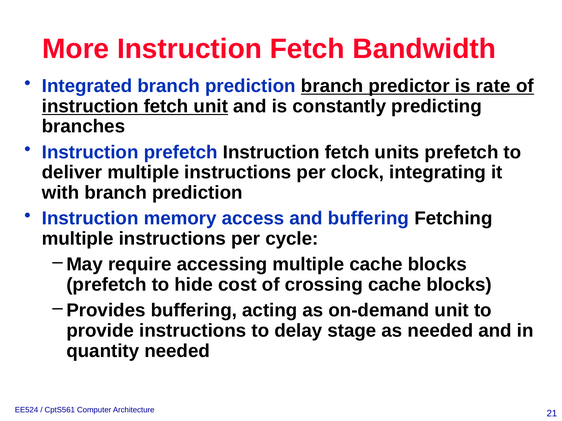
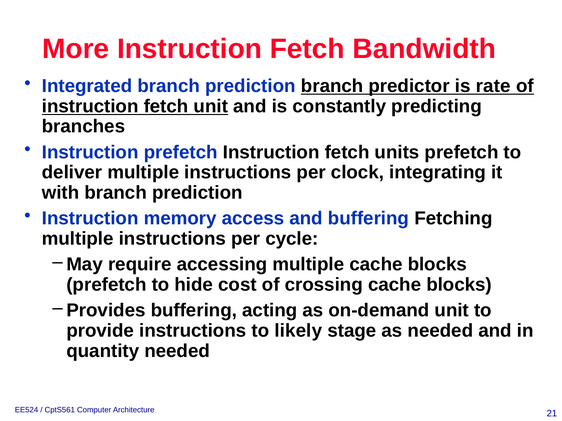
delay: delay -> likely (298, 331)
